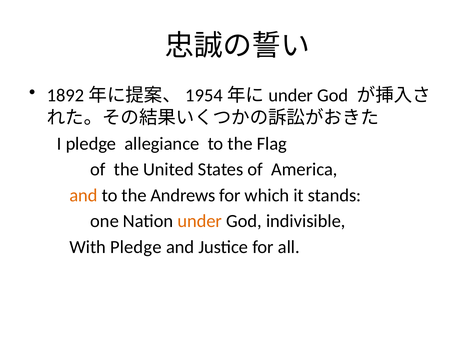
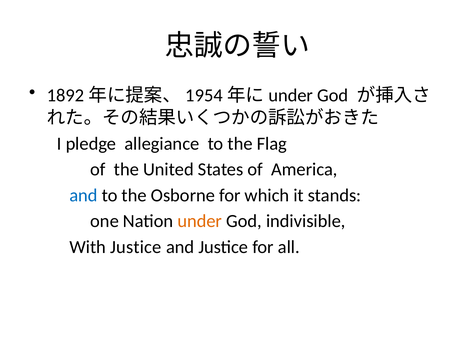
and colour: orange -> blue (84, 195)
Andrews: Andrews -> Osborne (183, 195)
With Pledge: Pledge -> Justice (136, 247)
